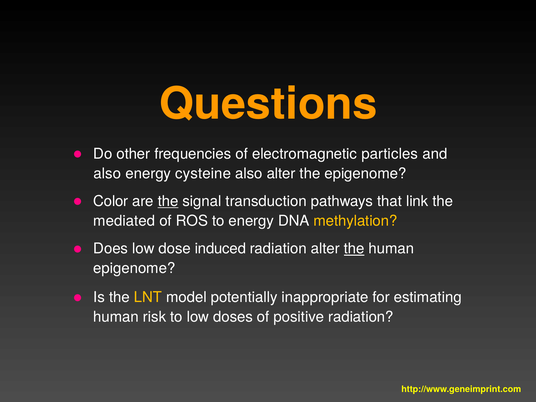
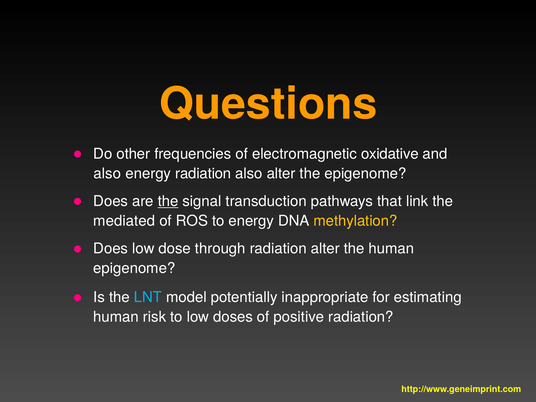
particles: particles -> oxidative (390, 154)
energy cysteine: cysteine -> radiation (203, 174)
Color: Color -> Does (111, 201)
induced: induced -> through (220, 249)
the underline: present -> none (354, 249)
LNT colour: yellow -> light blue (148, 297)
